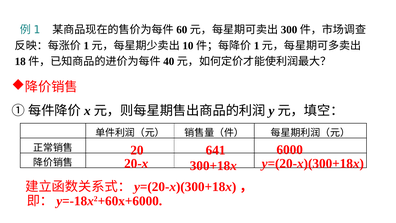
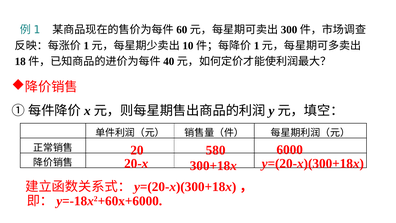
641: 641 -> 580 (216, 150)
